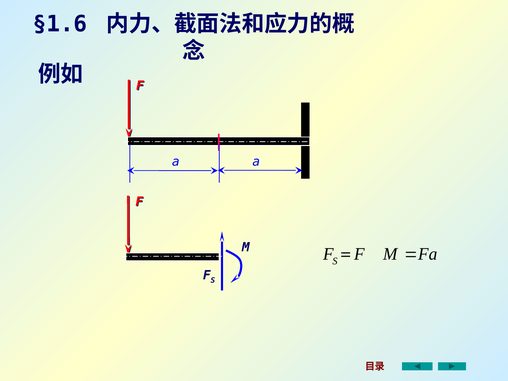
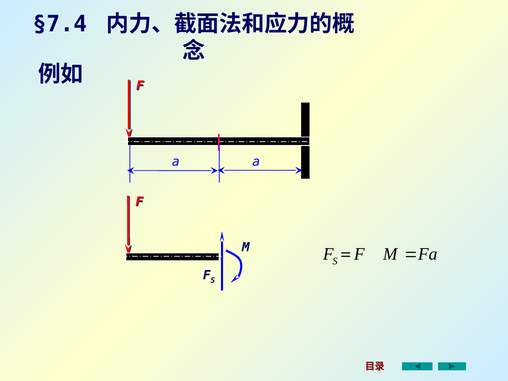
§1.6: §1.6 -> §7.4 (60, 24)
